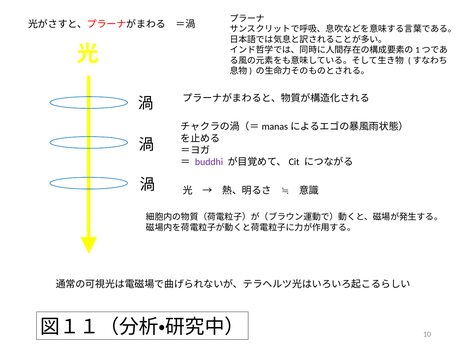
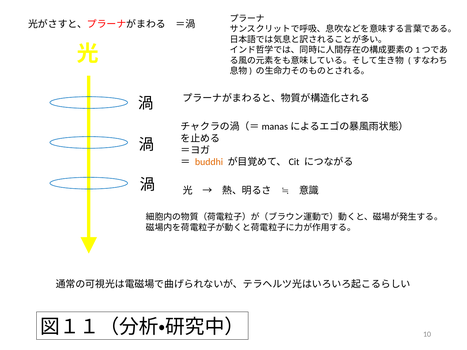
buddhi colour: purple -> orange (209, 162)
